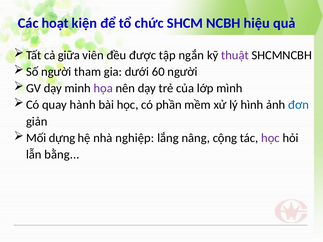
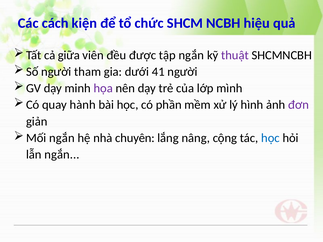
hoạt: hoạt -> cách (55, 23)
60: 60 -> 41 (158, 72)
đơn colour: blue -> purple (299, 105)
Mối dựng: dựng -> ngắn (62, 138)
nghiệp: nghiệp -> chuyên (135, 138)
học colour: purple -> blue (270, 138)
lẫn bằng: bằng -> ngắn (62, 155)
